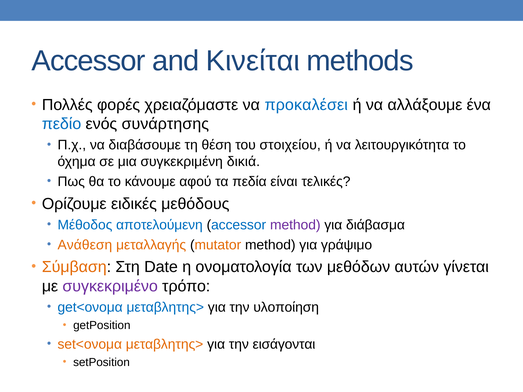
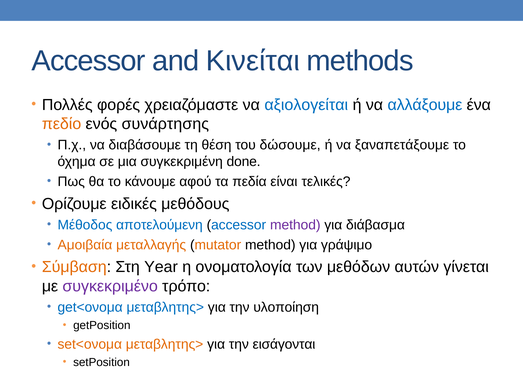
προκαλέσει: προκαλέσει -> αξιολογείται (306, 105)
αλλάξουμε colour: black -> blue (425, 105)
πεδίο colour: blue -> orange (62, 124)
στοιχείου: στοιχείου -> δώσουμε (290, 145)
λειτουργικότητα: λειτουργικότητα -> ξαναπετάξουμε (402, 145)
δικιά: δικιά -> done (244, 162)
Ανάθεση: Ανάθεση -> Αμοιβαία (85, 245)
Date: Date -> Year (161, 267)
